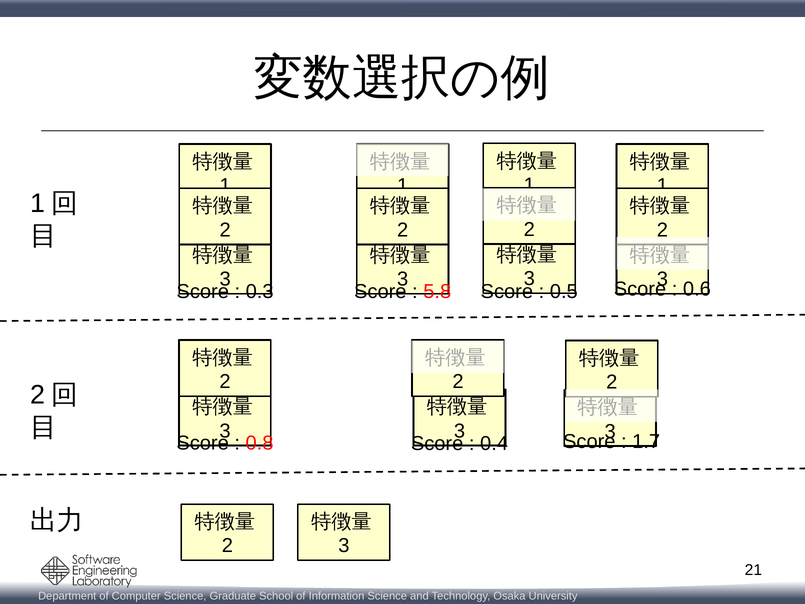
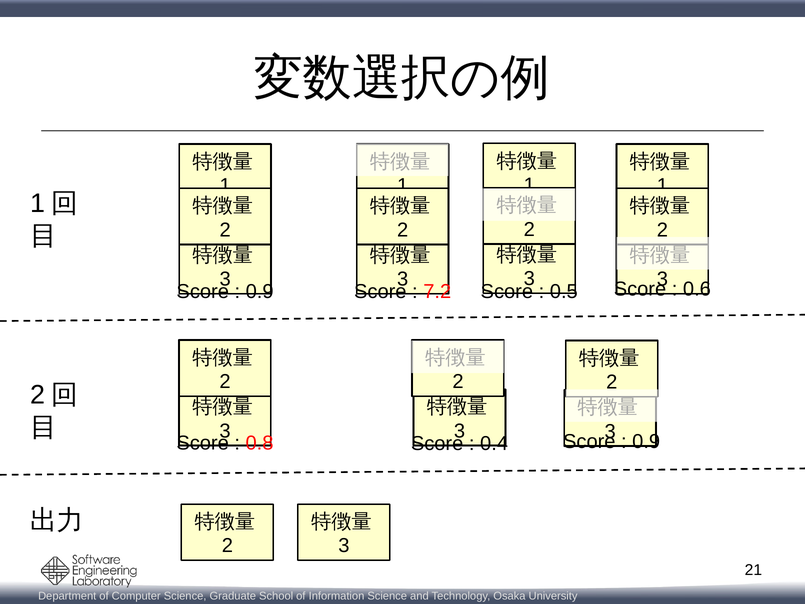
0.3: 0.3 -> 0.9 (260, 291)
5.8: 5.8 -> 7.2 (437, 291)
1.7: 1.7 -> 0.9 (646, 441)
